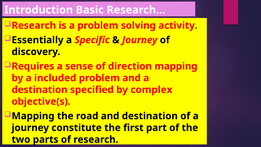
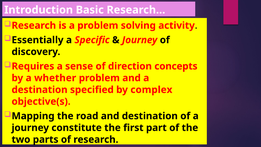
direction mapping: mapping -> concepts (176, 66)
included: included -> whether (55, 78)
